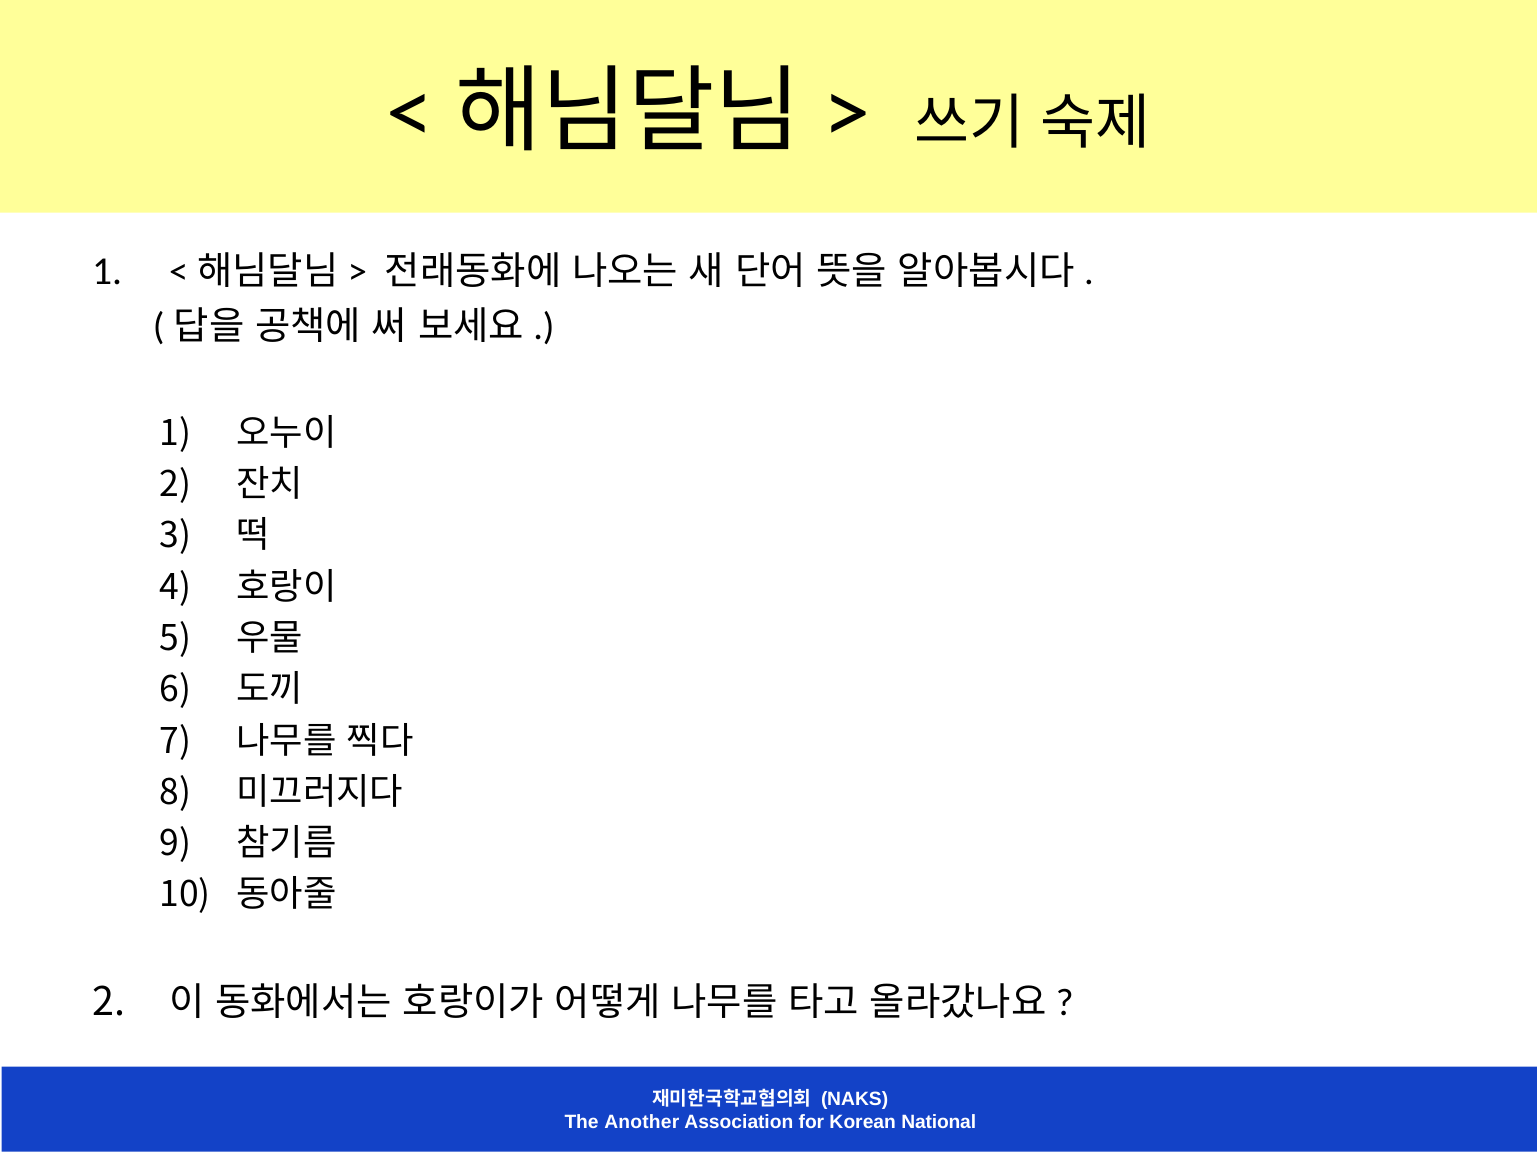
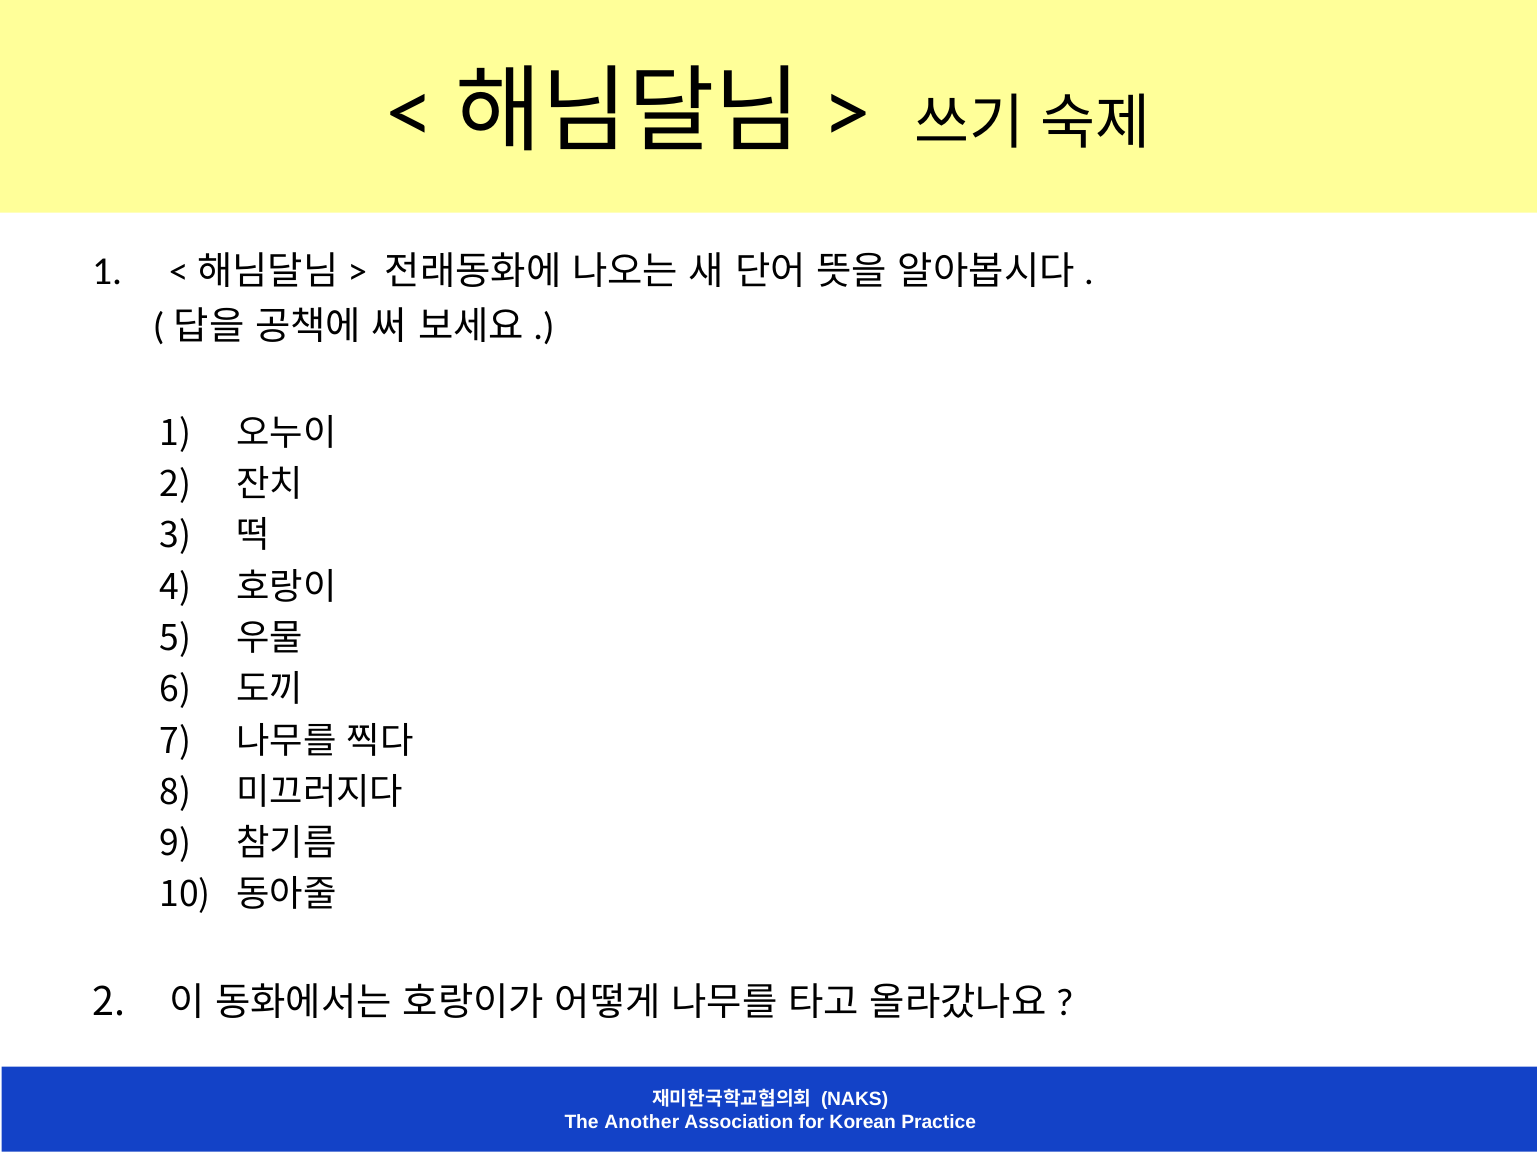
National: National -> Practice (939, 1122)
